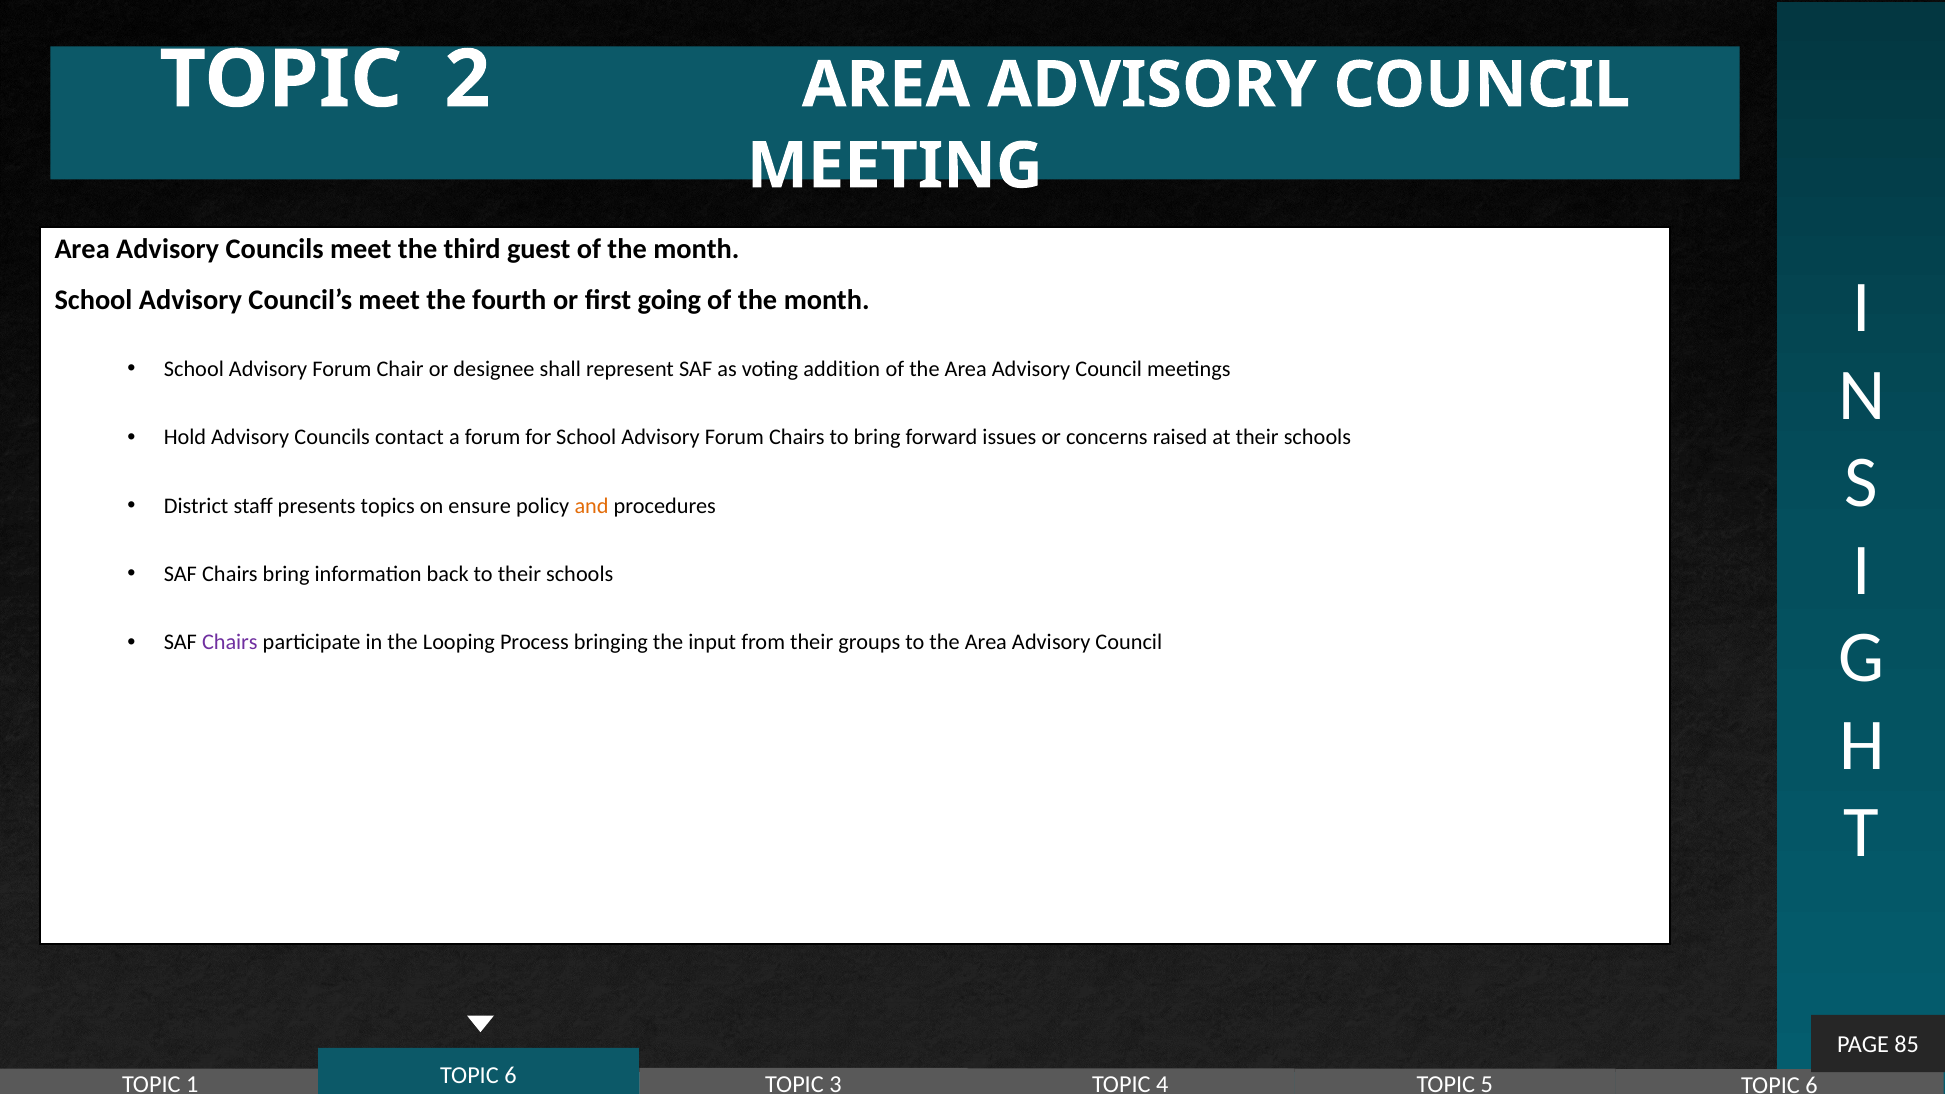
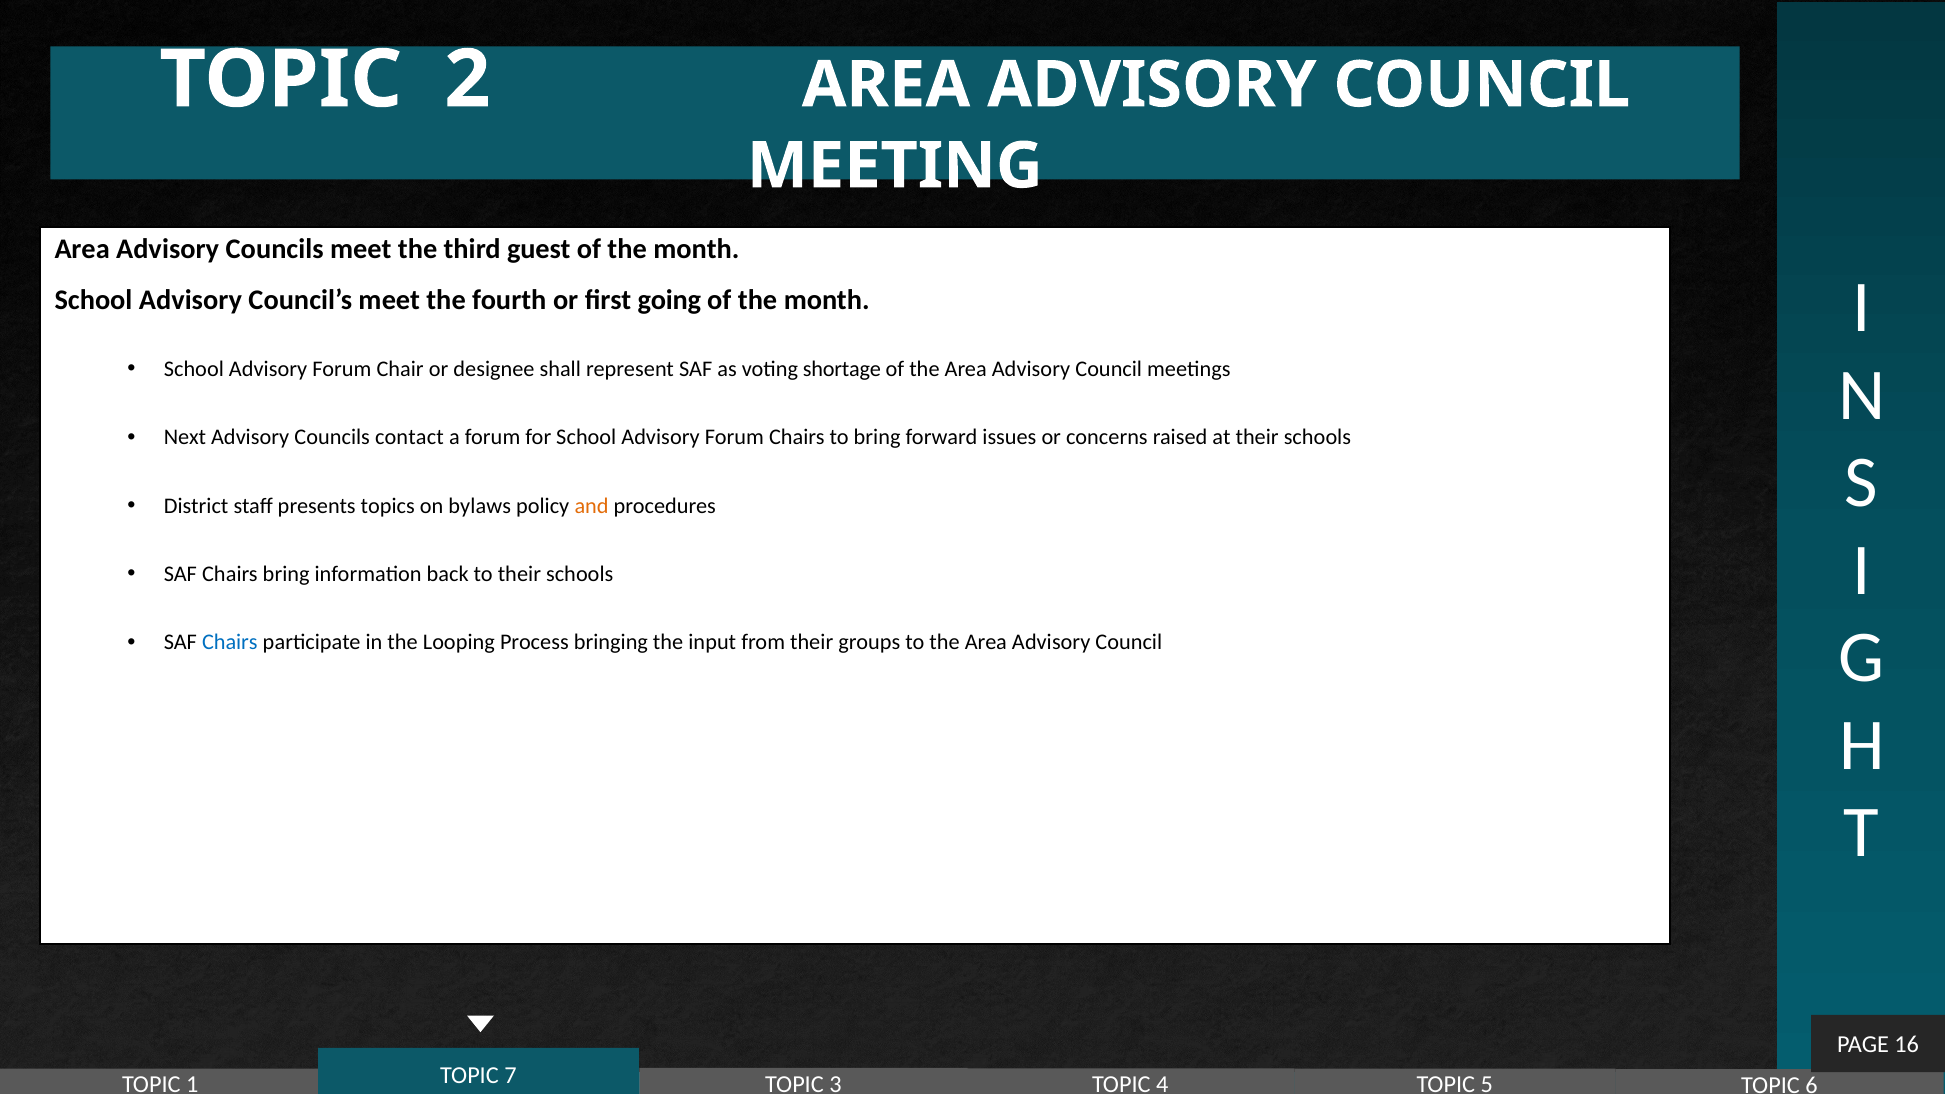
addition: addition -> shortage (842, 369)
Hold: Hold -> Next (185, 437)
ensure: ensure -> bylaws (480, 506)
Chairs colour: purple -> blue (230, 642)
85: 85 -> 16 (1907, 1045)
6: 6 -> 7 (510, 1075)
